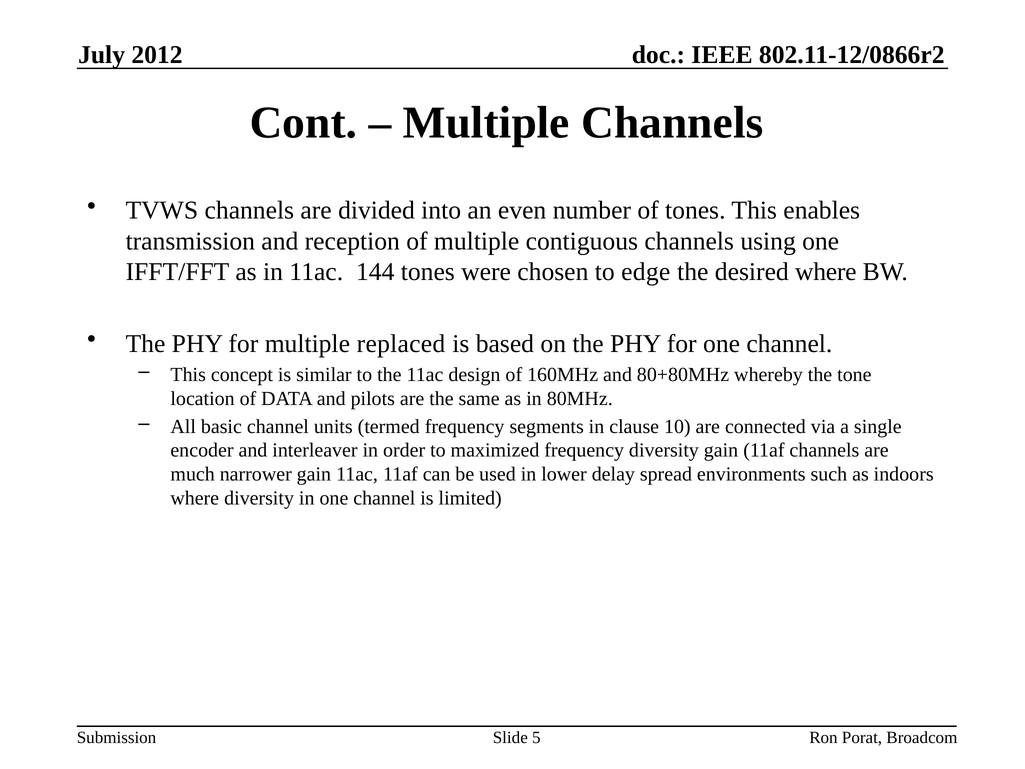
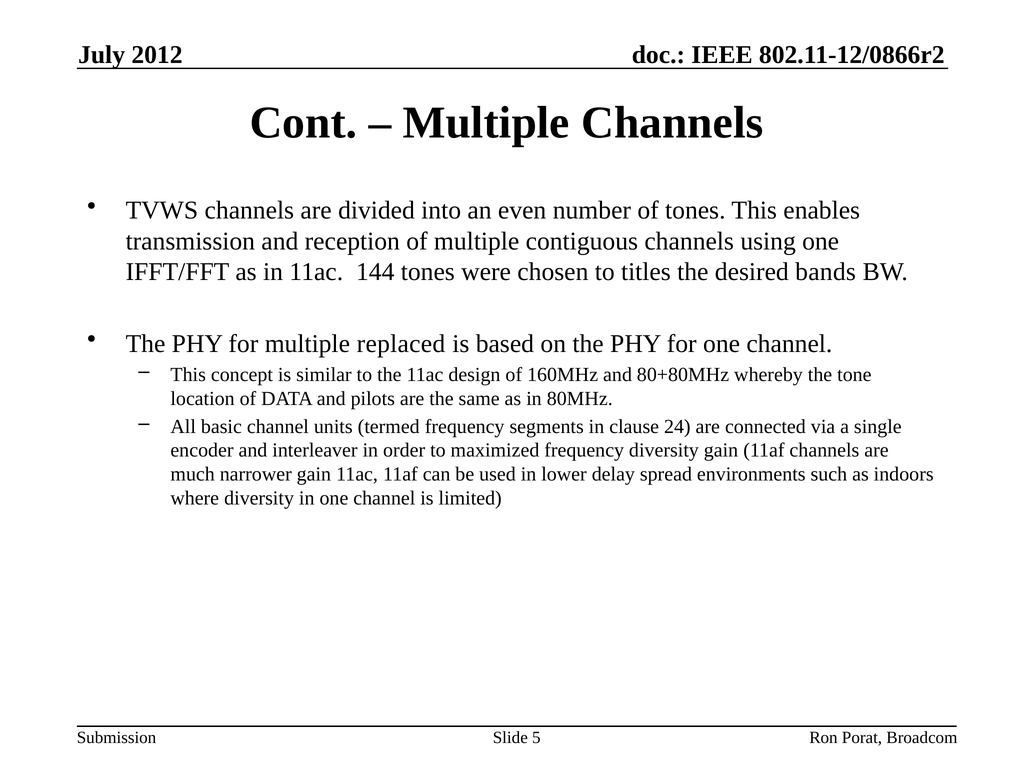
edge: edge -> titles (646, 272)
desired where: where -> bands (826, 272)
10: 10 -> 24 (677, 426)
